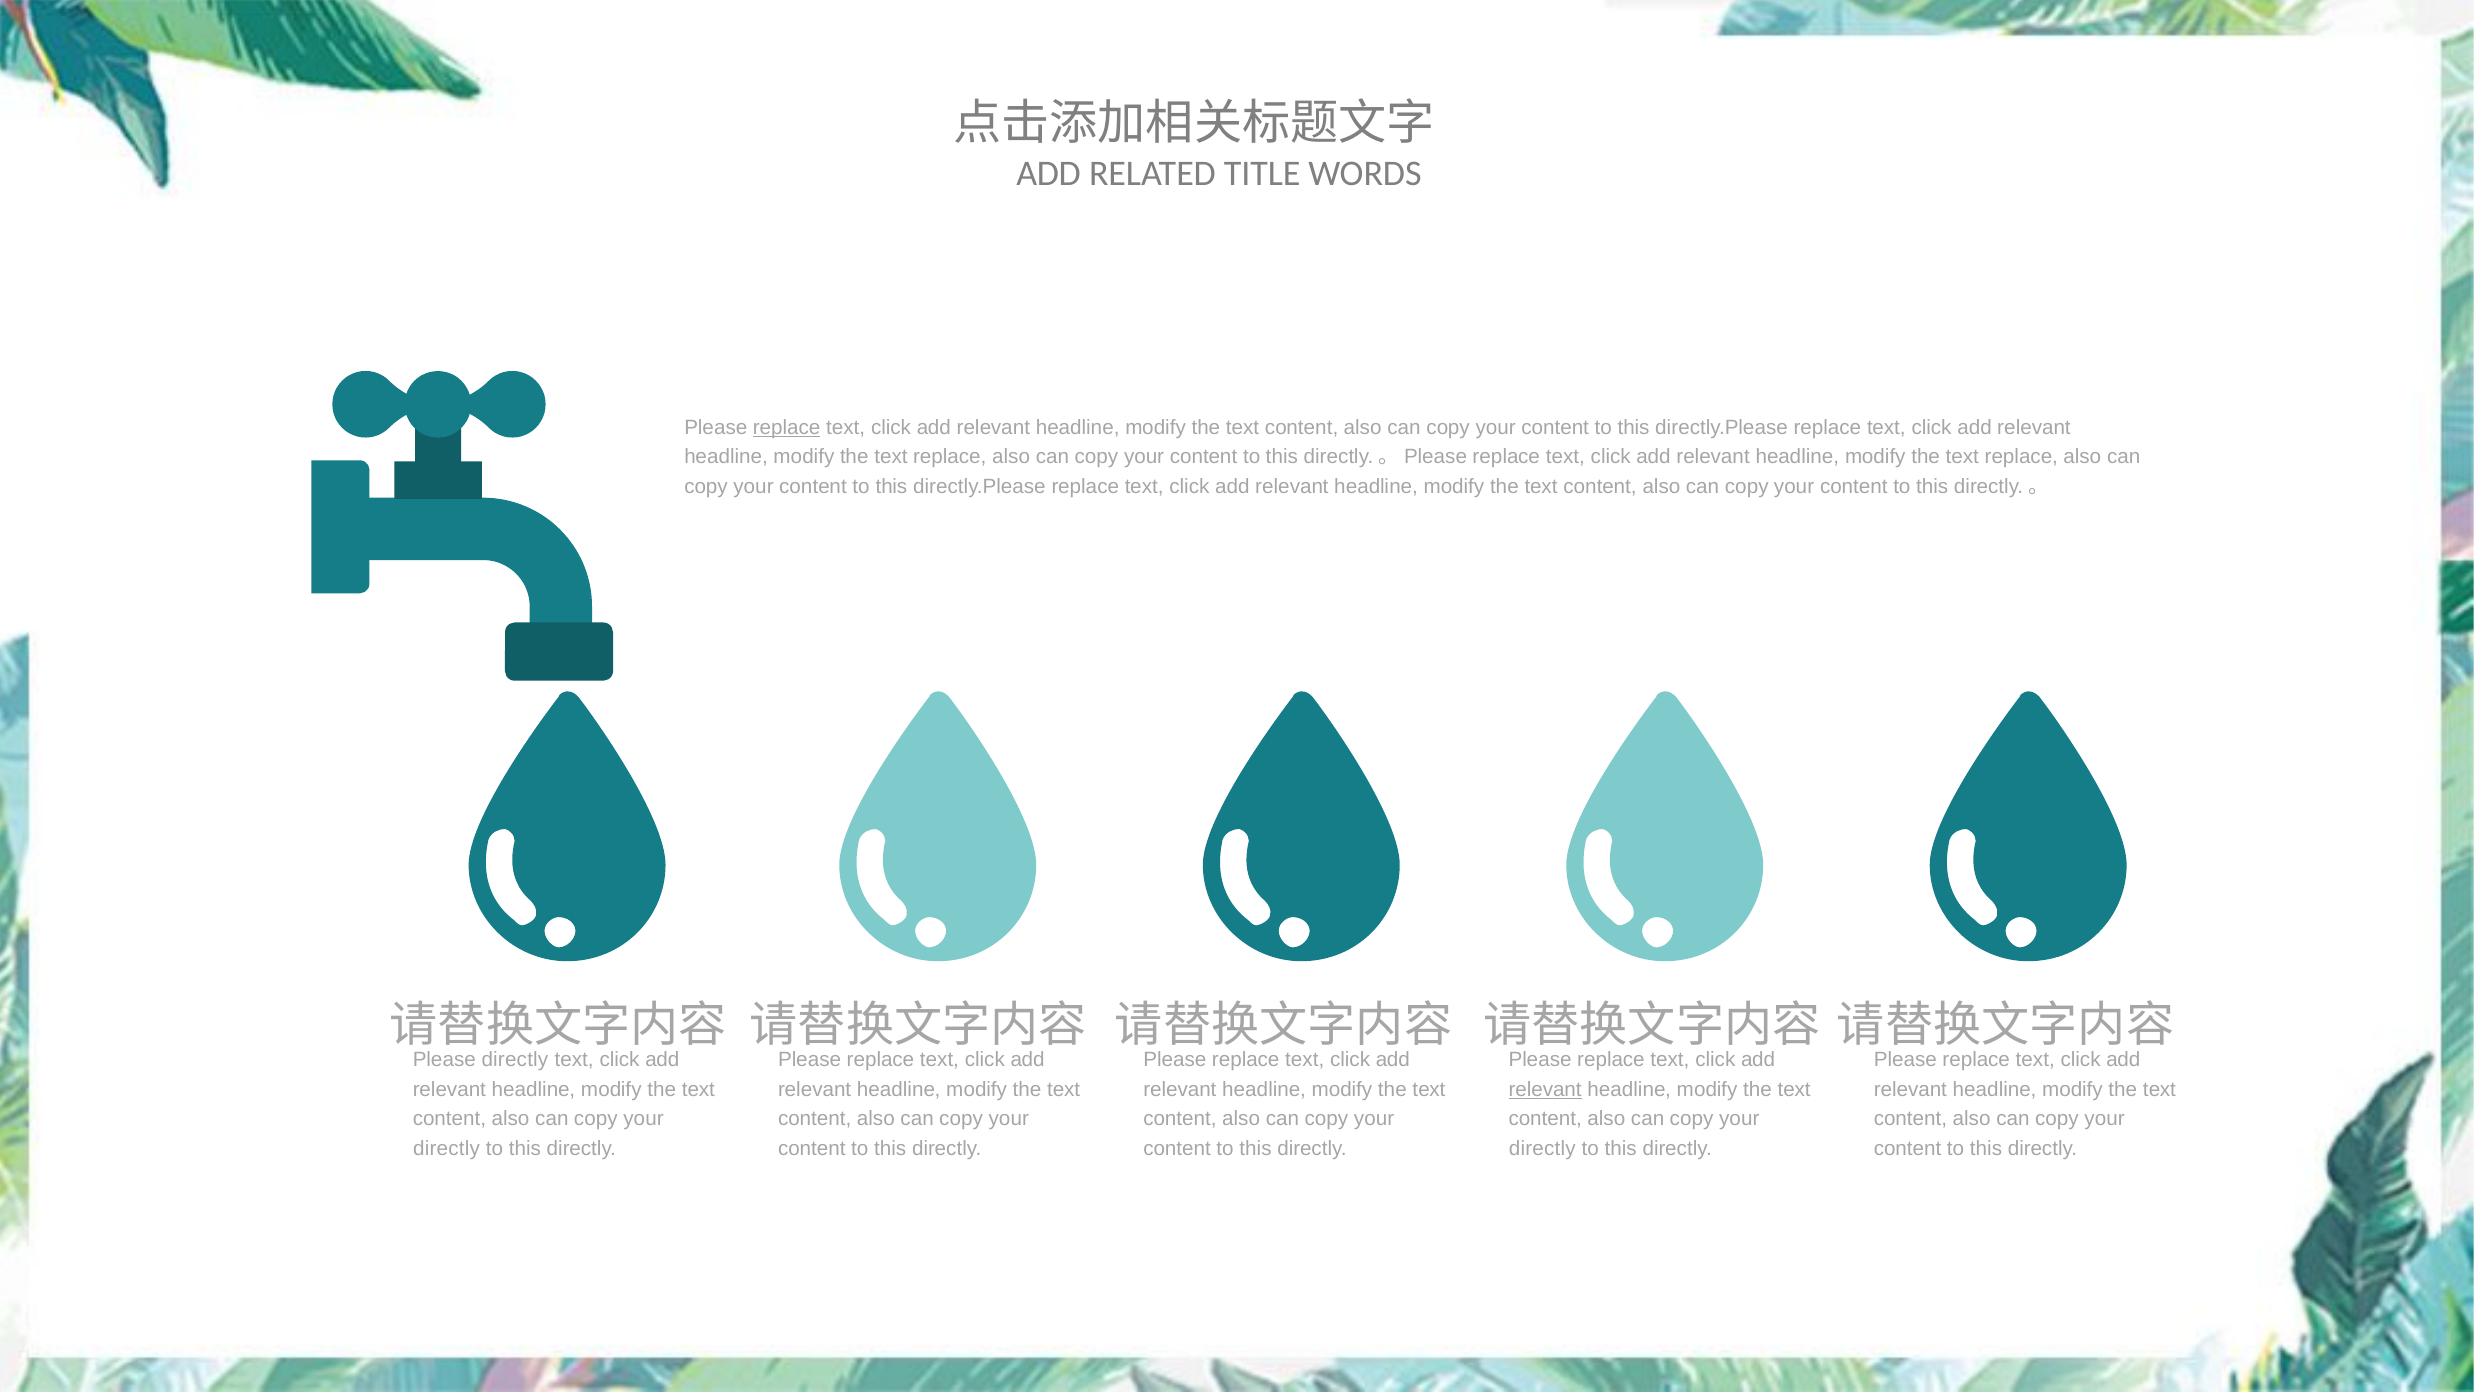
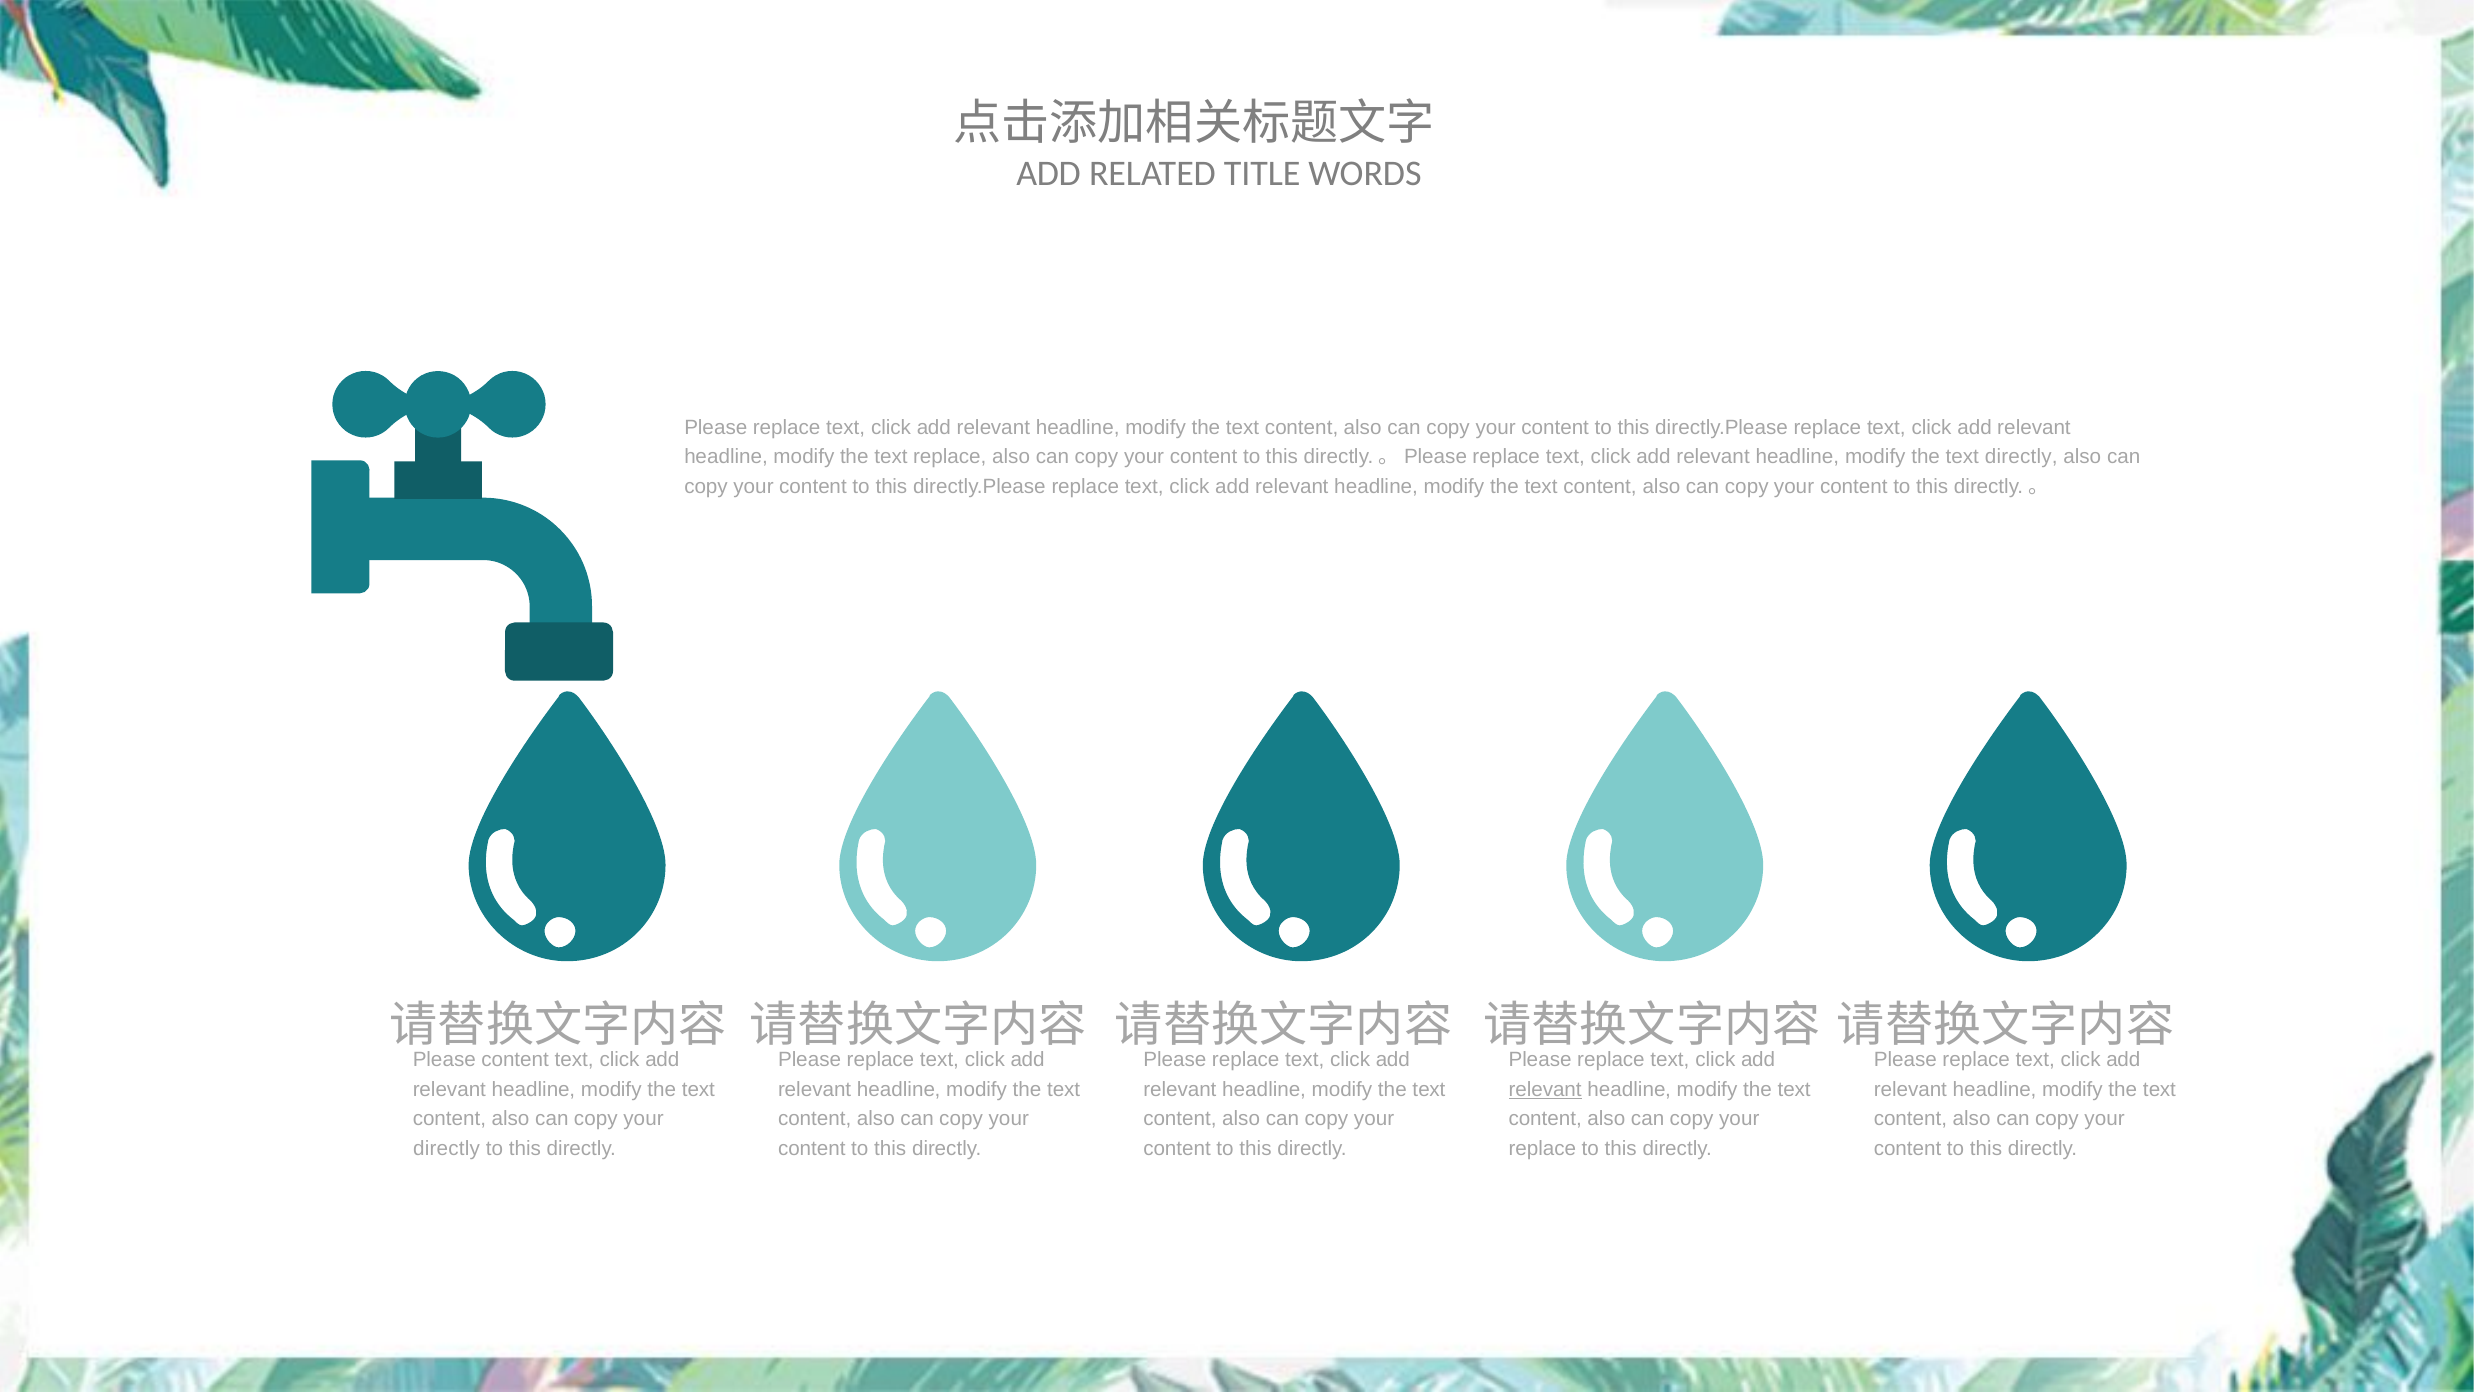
replace underline: present -> none (787, 427)
replace: replace -> directly (2021, 457)
Please directly: directly -> content (515, 1060)
directly: directly -> replace (1542, 1148)
